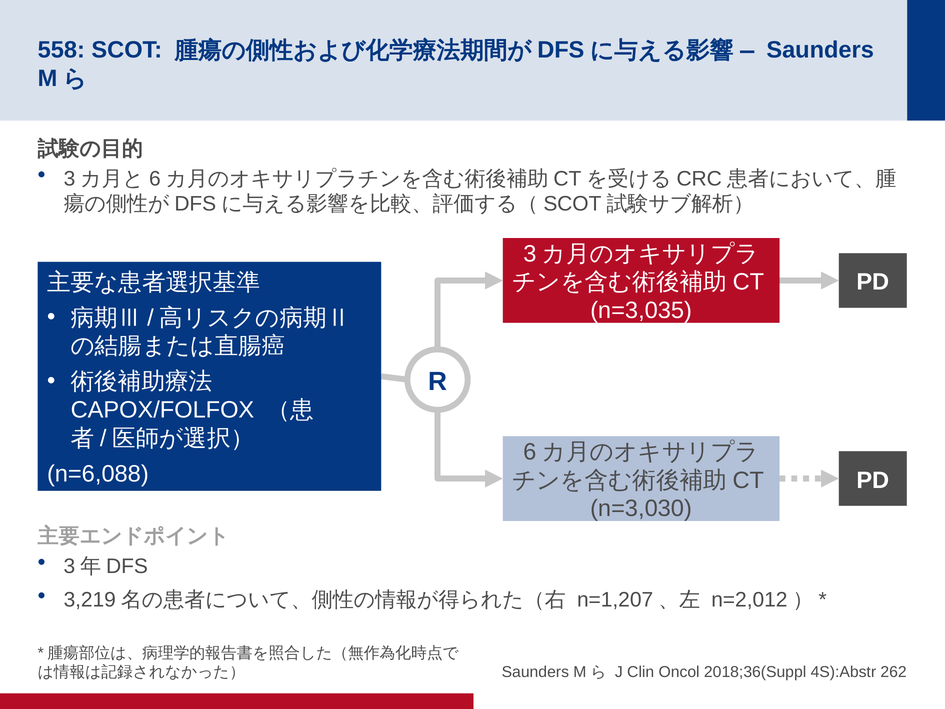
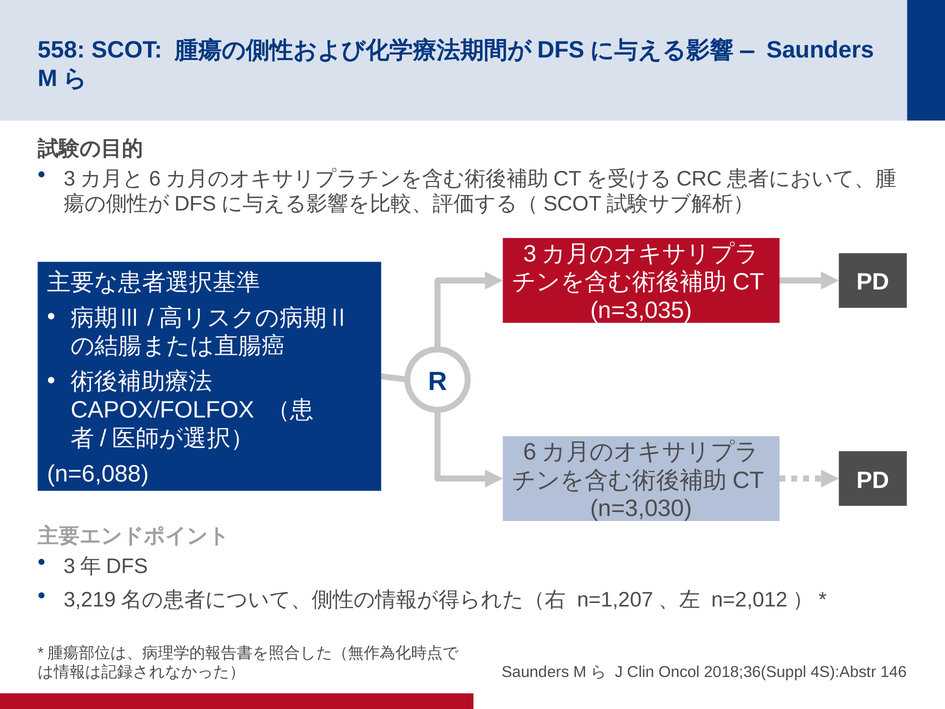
262: 262 -> 146 (894, 672)
